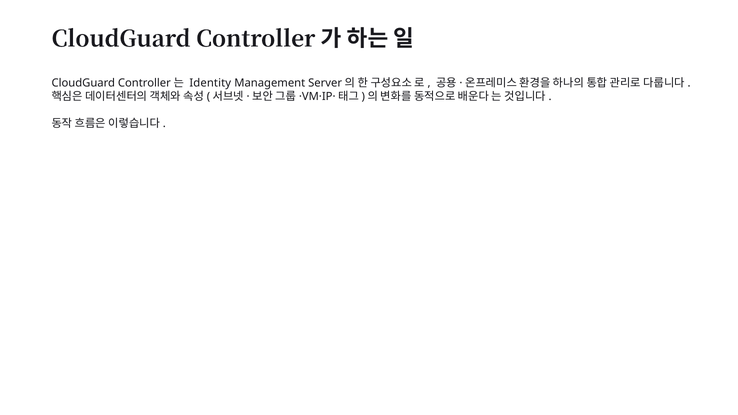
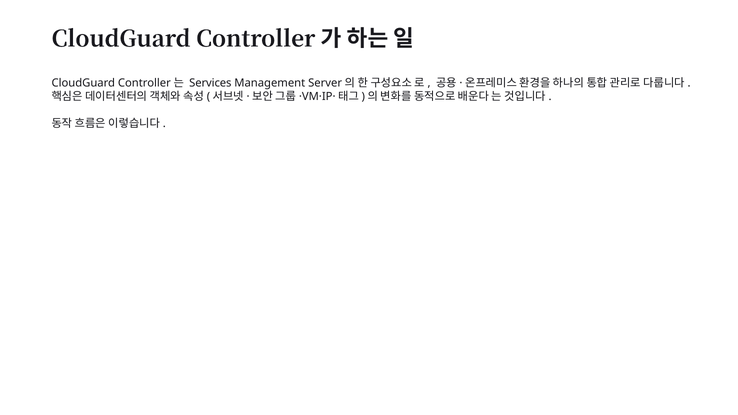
Identity: Identity -> Services (210, 83)
